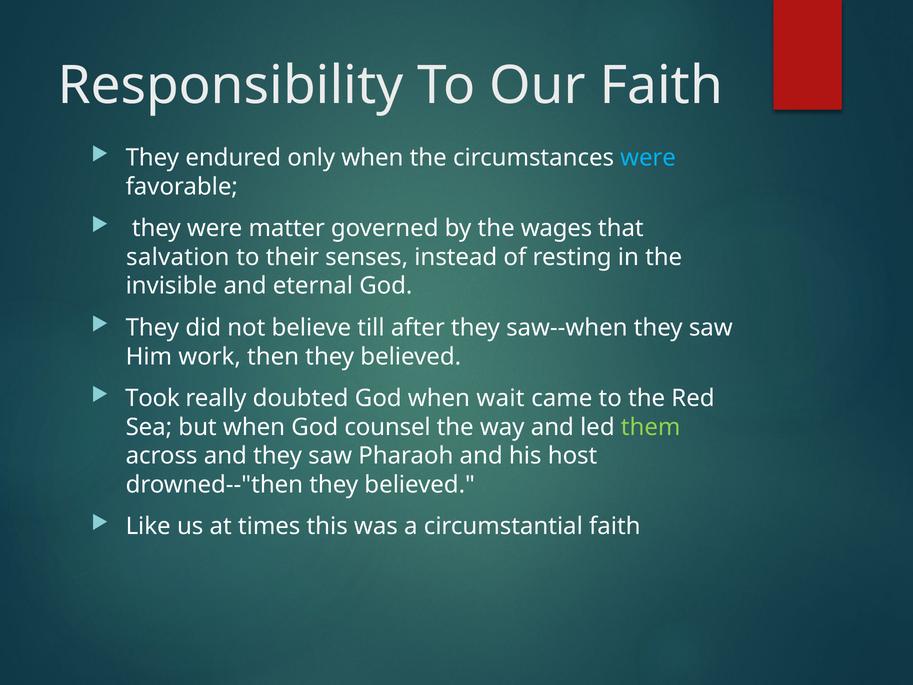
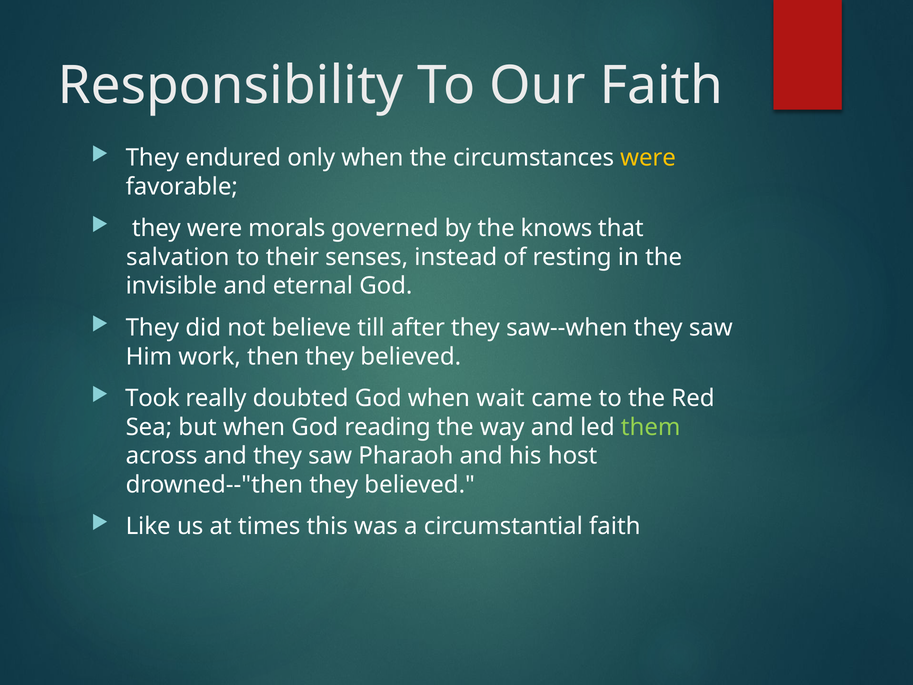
were colour: light blue -> yellow (648, 158)
matter: matter -> morals (287, 228)
wages: wages -> knows (556, 228)
counsel: counsel -> reading (388, 427)
